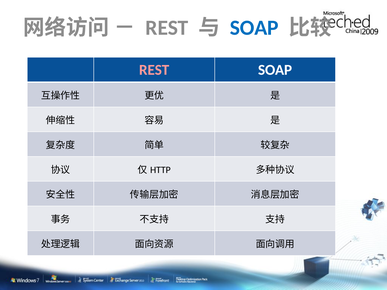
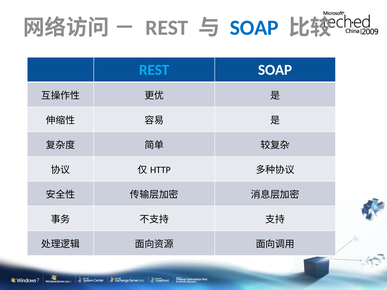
REST colour: pink -> light blue (154, 70)
